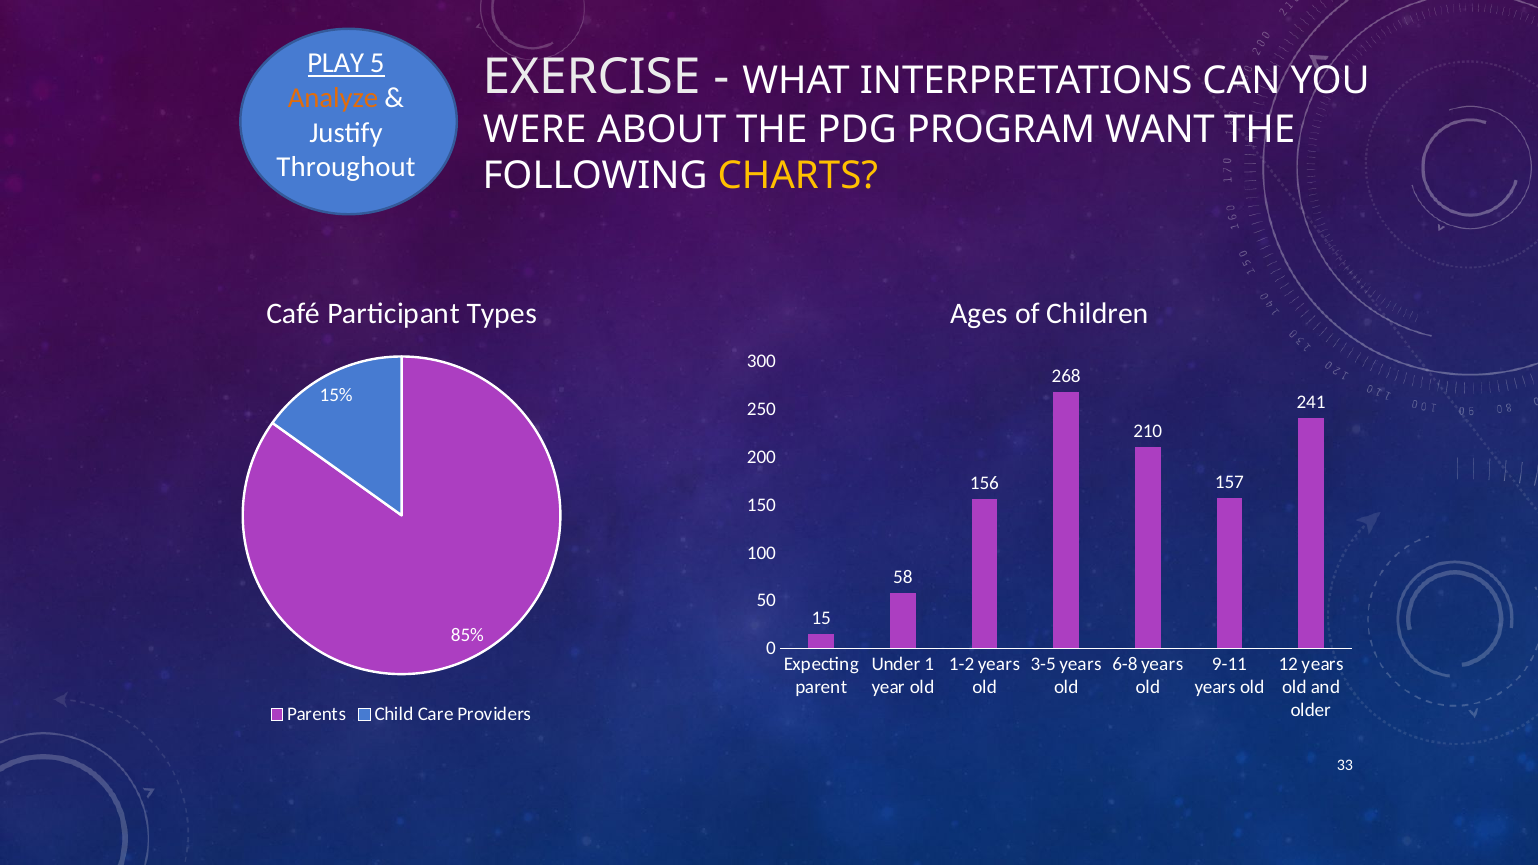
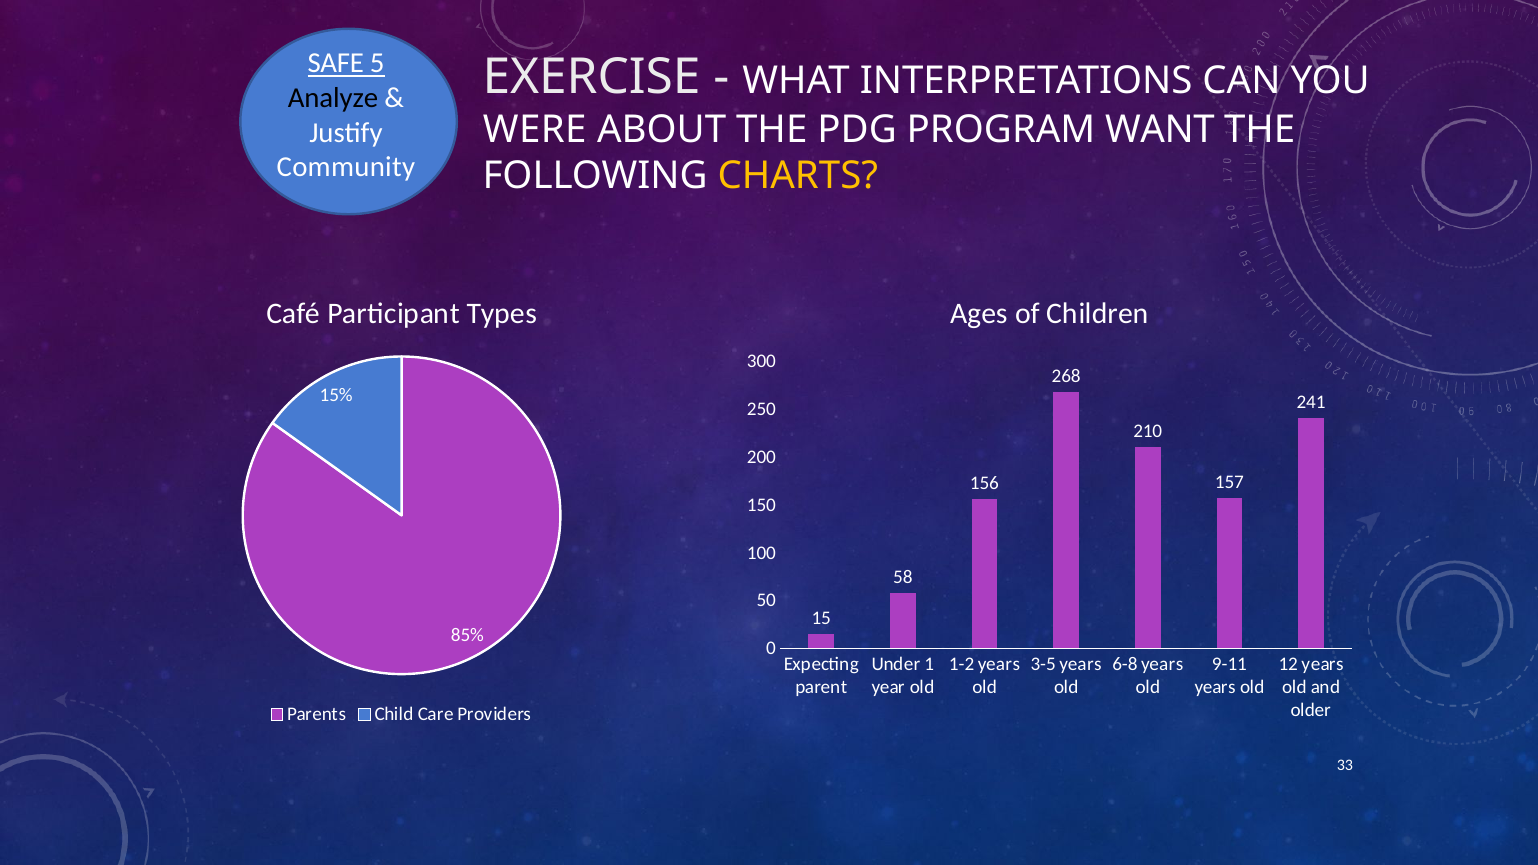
PLAY: PLAY -> SAFE (336, 63)
Analyze colour: orange -> black (333, 98)
Throughout: Throughout -> Community (346, 167)
